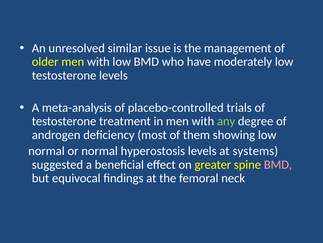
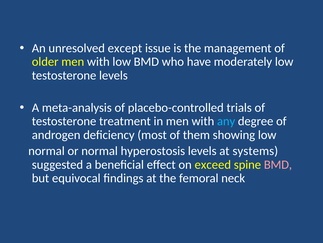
similar: similar -> except (125, 48)
any colour: light green -> light blue (226, 121)
greater: greater -> exceed (213, 164)
